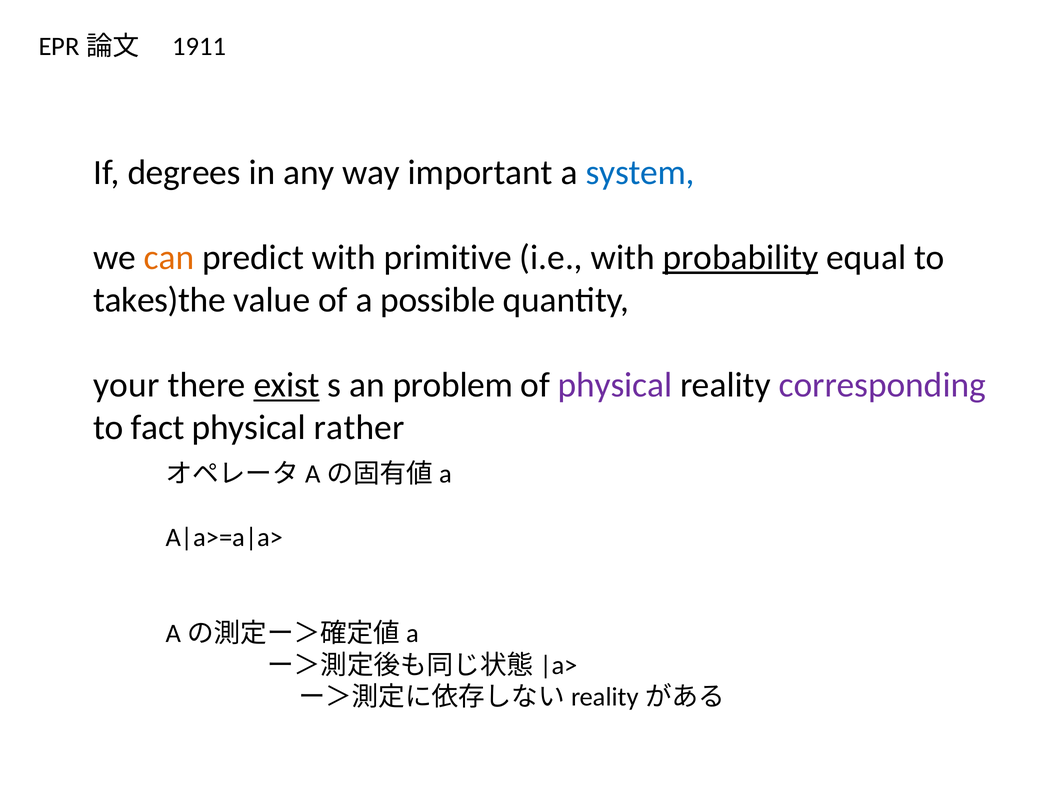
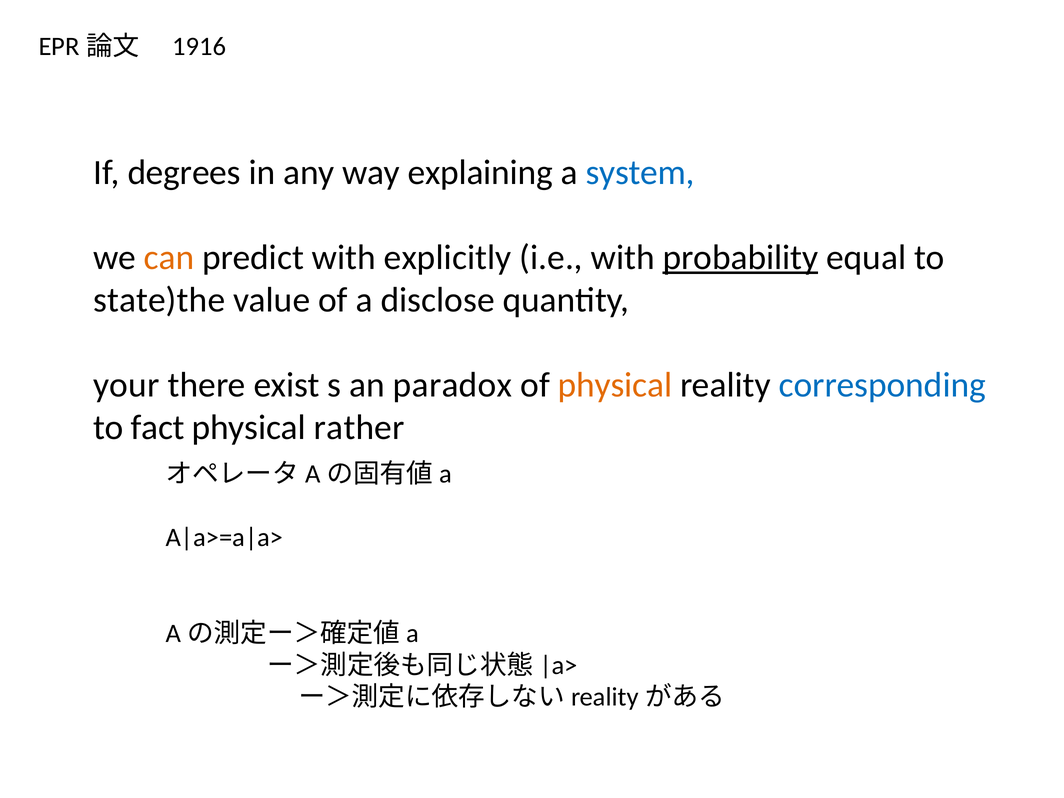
1911: 1911 -> 1916 (199, 47)
important: important -> explaining (480, 172)
primitive: primitive -> explicitly (448, 257)
takes)the: takes)the -> state)the (159, 300)
possible: possible -> disclose (438, 300)
exist underline: present -> none (287, 385)
problem: problem -> paradox (452, 385)
physical colour: purple -> orange (615, 385)
corresponding colour: purple -> blue (882, 385)
